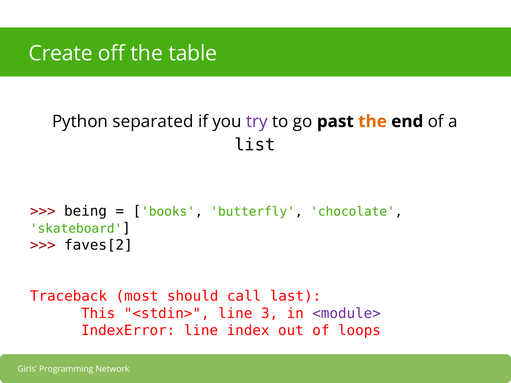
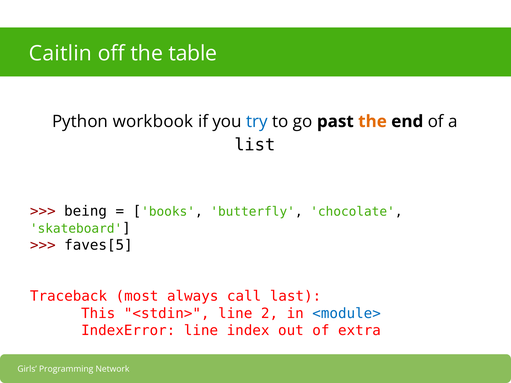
Create: Create -> Caitlin (60, 53)
separated: separated -> workbook (153, 122)
try colour: purple -> blue (257, 122)
faves[2: faves[2 -> faves[5 (98, 245)
should: should -> always (193, 296)
3: 3 -> 2 (270, 314)
<module> colour: purple -> blue (347, 314)
loops: loops -> extra (359, 331)
